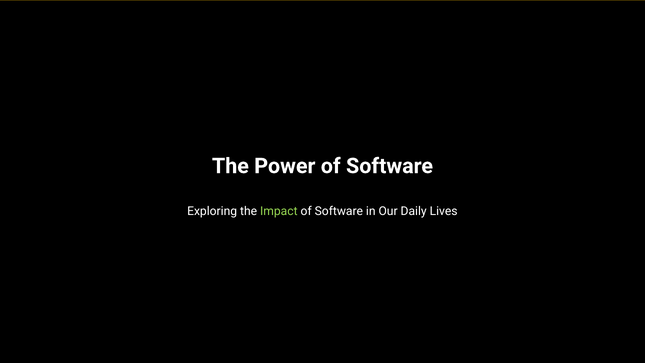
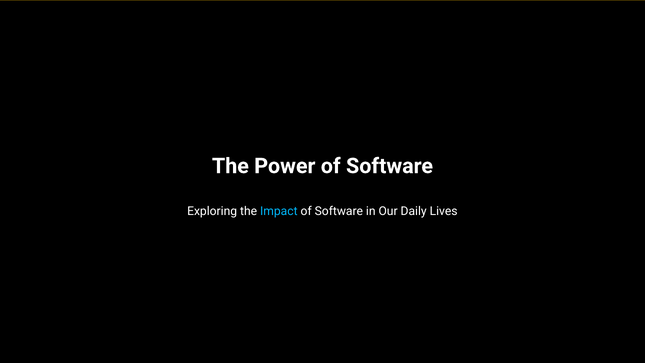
Impact colour: light green -> light blue (279, 211)
